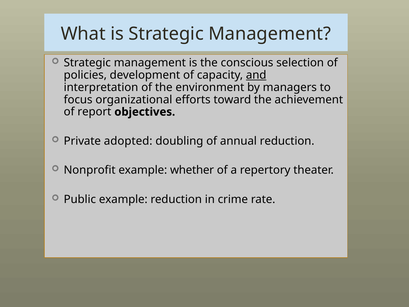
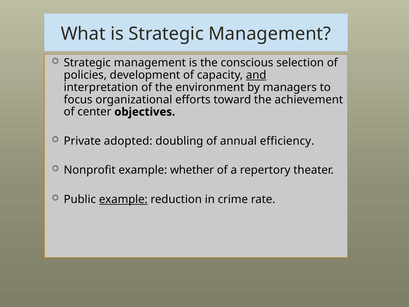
report: report -> center (94, 112)
annual reduction: reduction -> efficiency (287, 141)
example underline: none -> present (123, 199)
